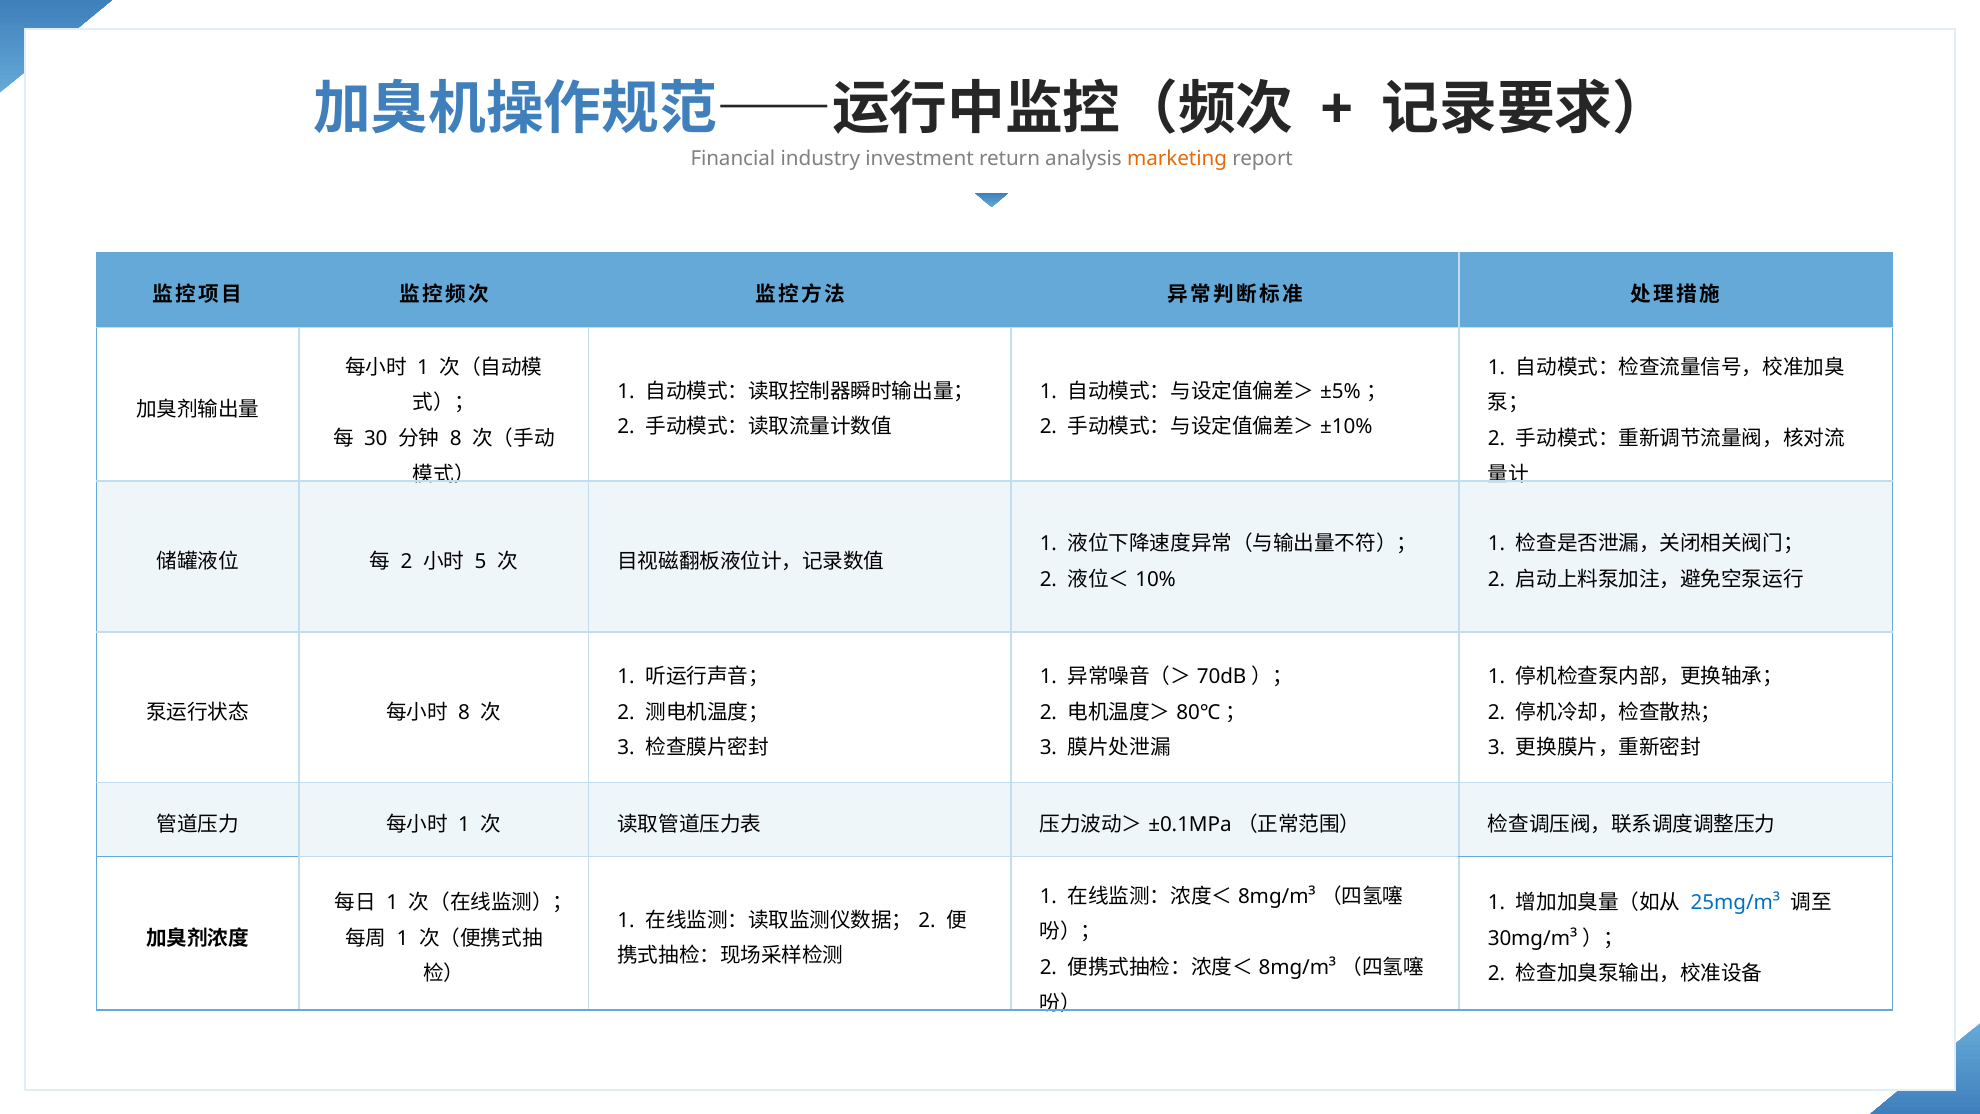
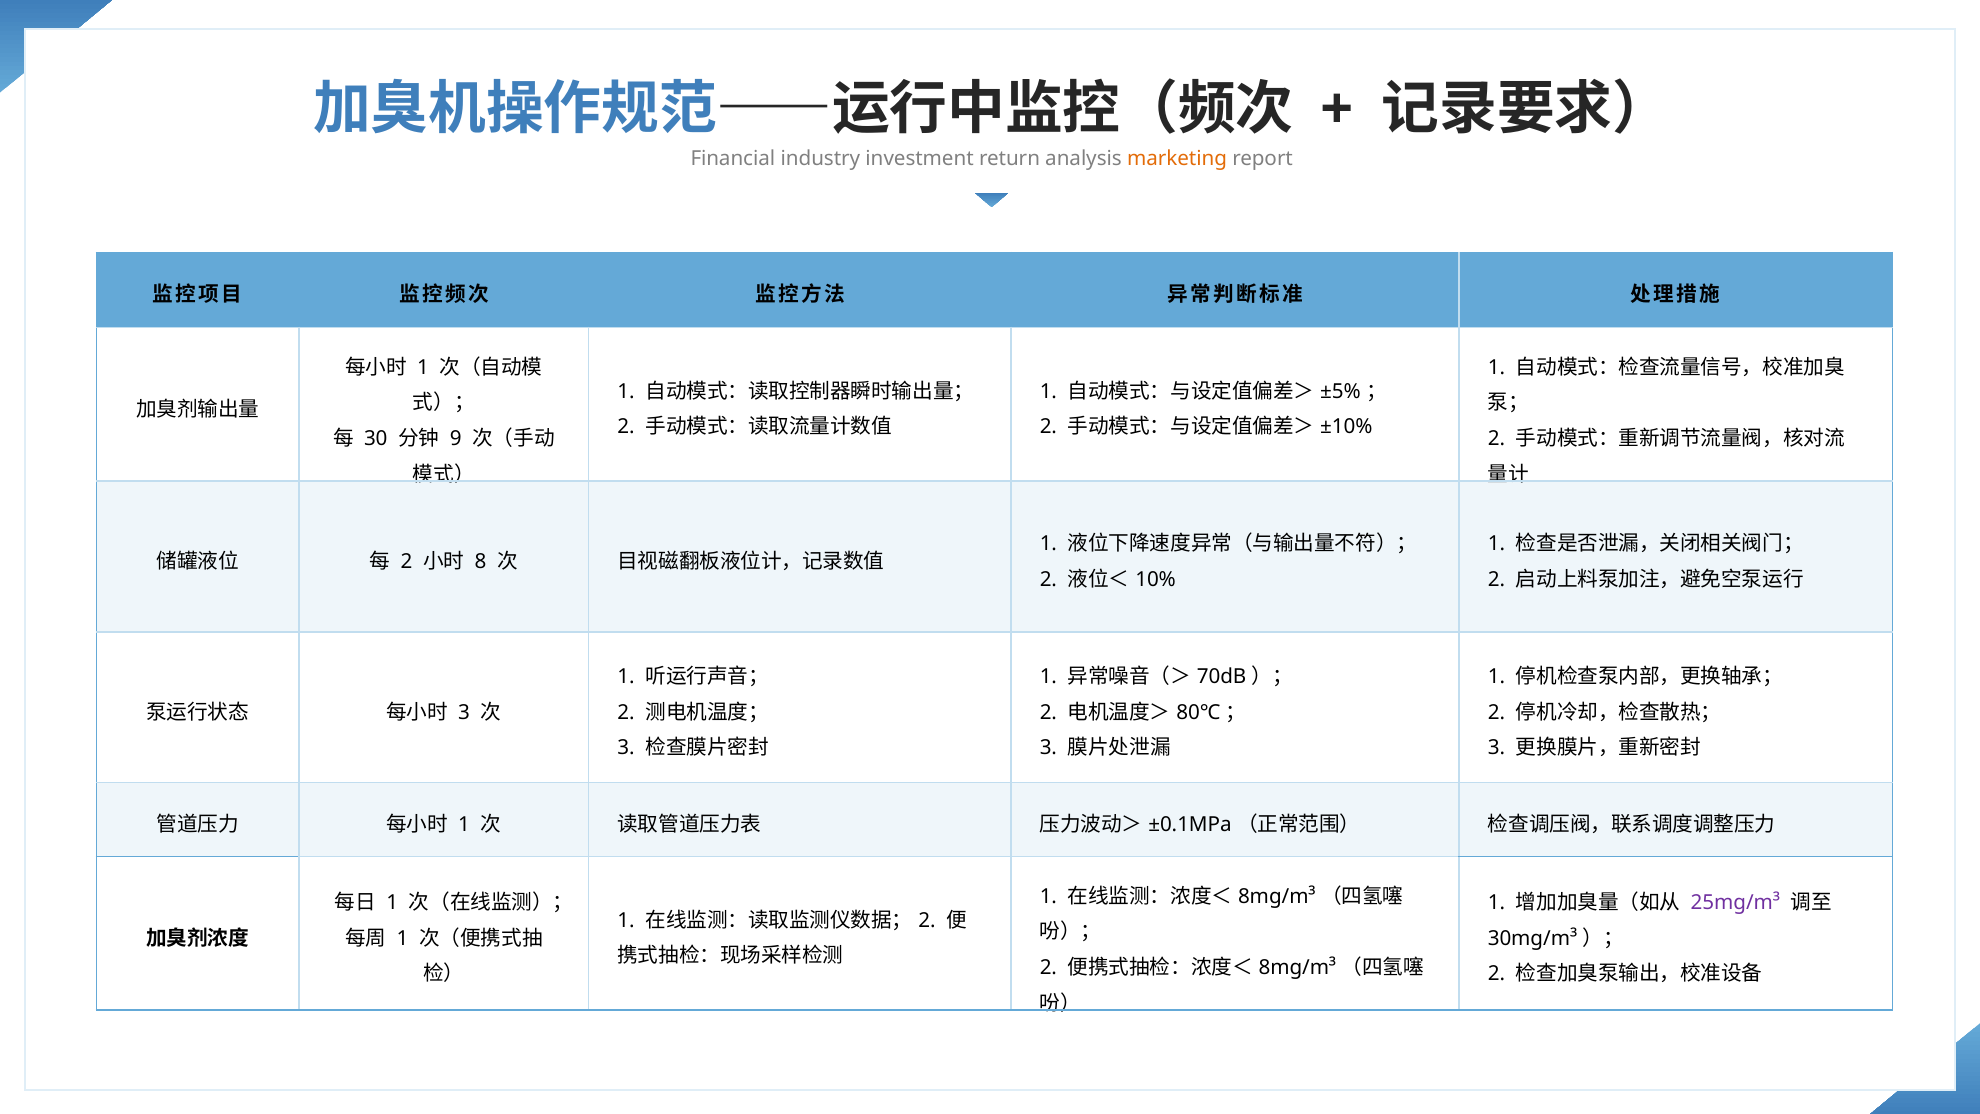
8: 8 -> 9 (456, 439)
5: 5 -> 8 (481, 561)
8: 8 -> 3 (464, 712)
25mg/m³ colour: blue -> purple (1735, 902)
